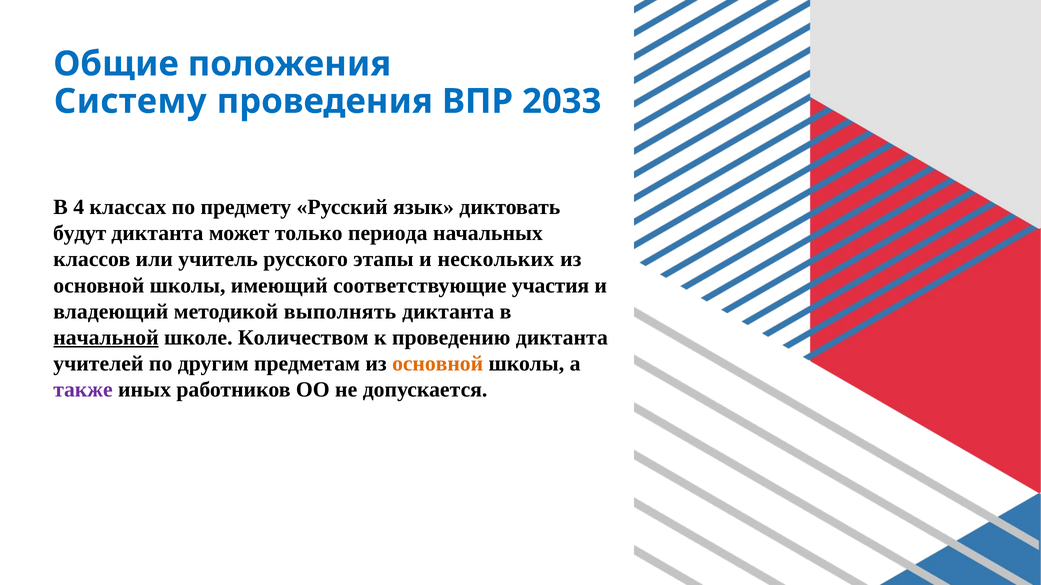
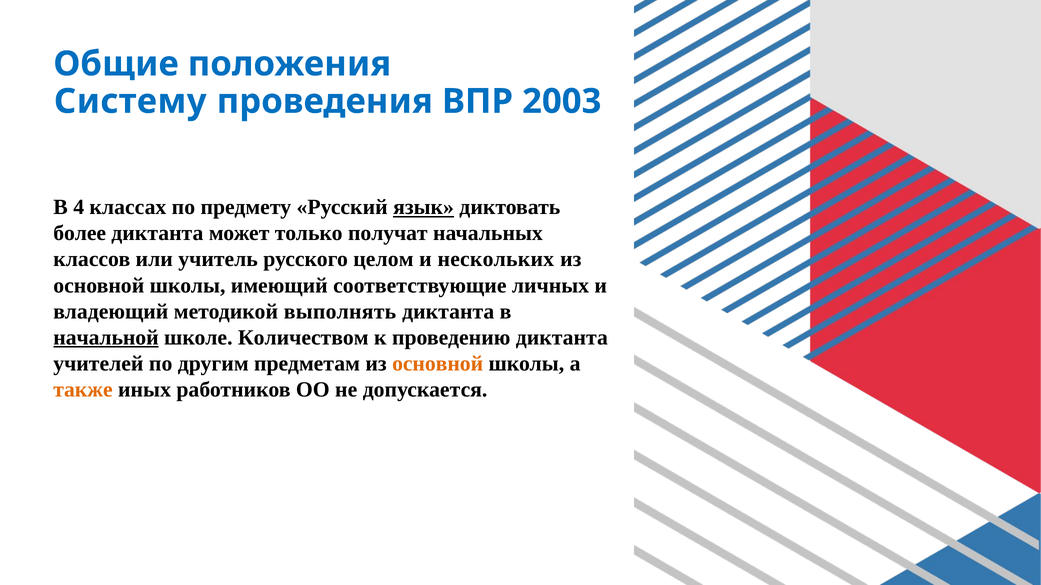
2033: 2033 -> 2003 (562, 102)
язык underline: none -> present (424, 208)
будут: будут -> более (80, 234)
периода: периода -> получат (388, 234)
этапы: этапы -> целом (383, 260)
участия: участия -> личных (550, 286)
также colour: purple -> orange (83, 390)
